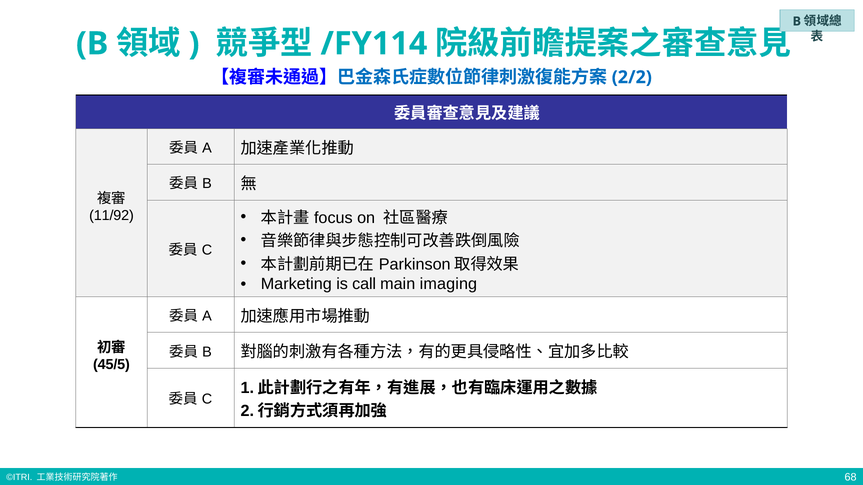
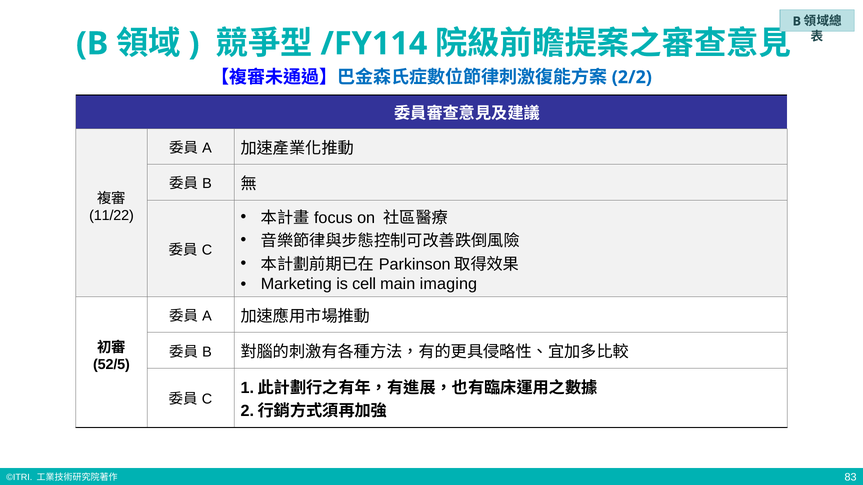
11/92: 11/92 -> 11/22 (112, 216)
call: call -> cell (364, 284)
45/5: 45/5 -> 52/5 (111, 365)
68: 68 -> 83 (851, 478)
